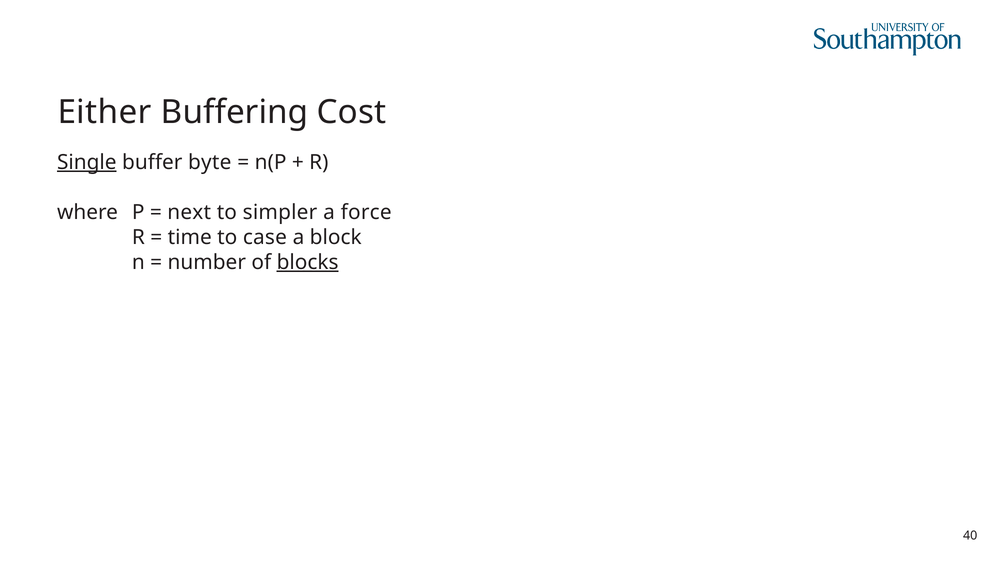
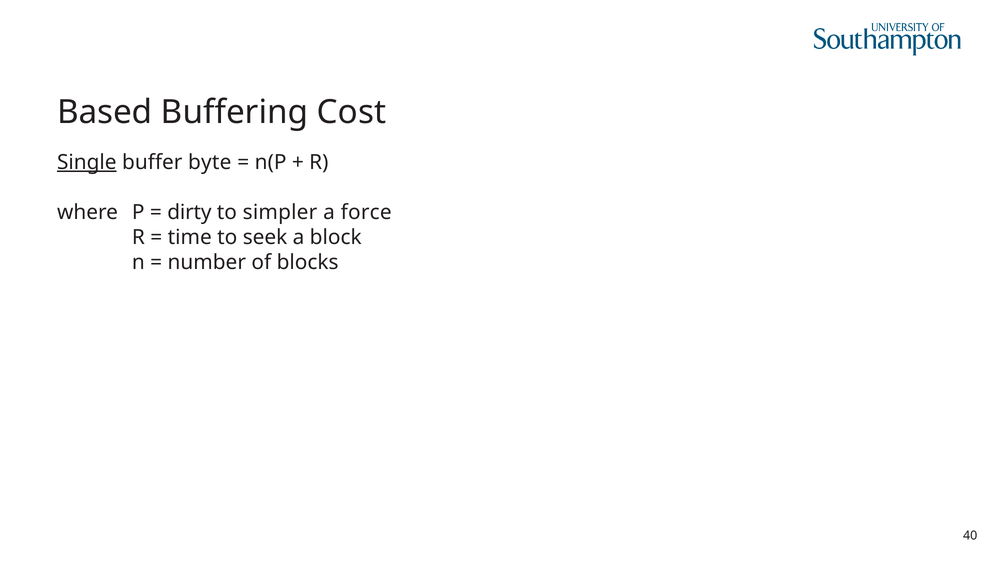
Either: Either -> Based (105, 112)
next: next -> dirty (189, 212)
case: case -> seek (265, 237)
blocks underline: present -> none (308, 262)
